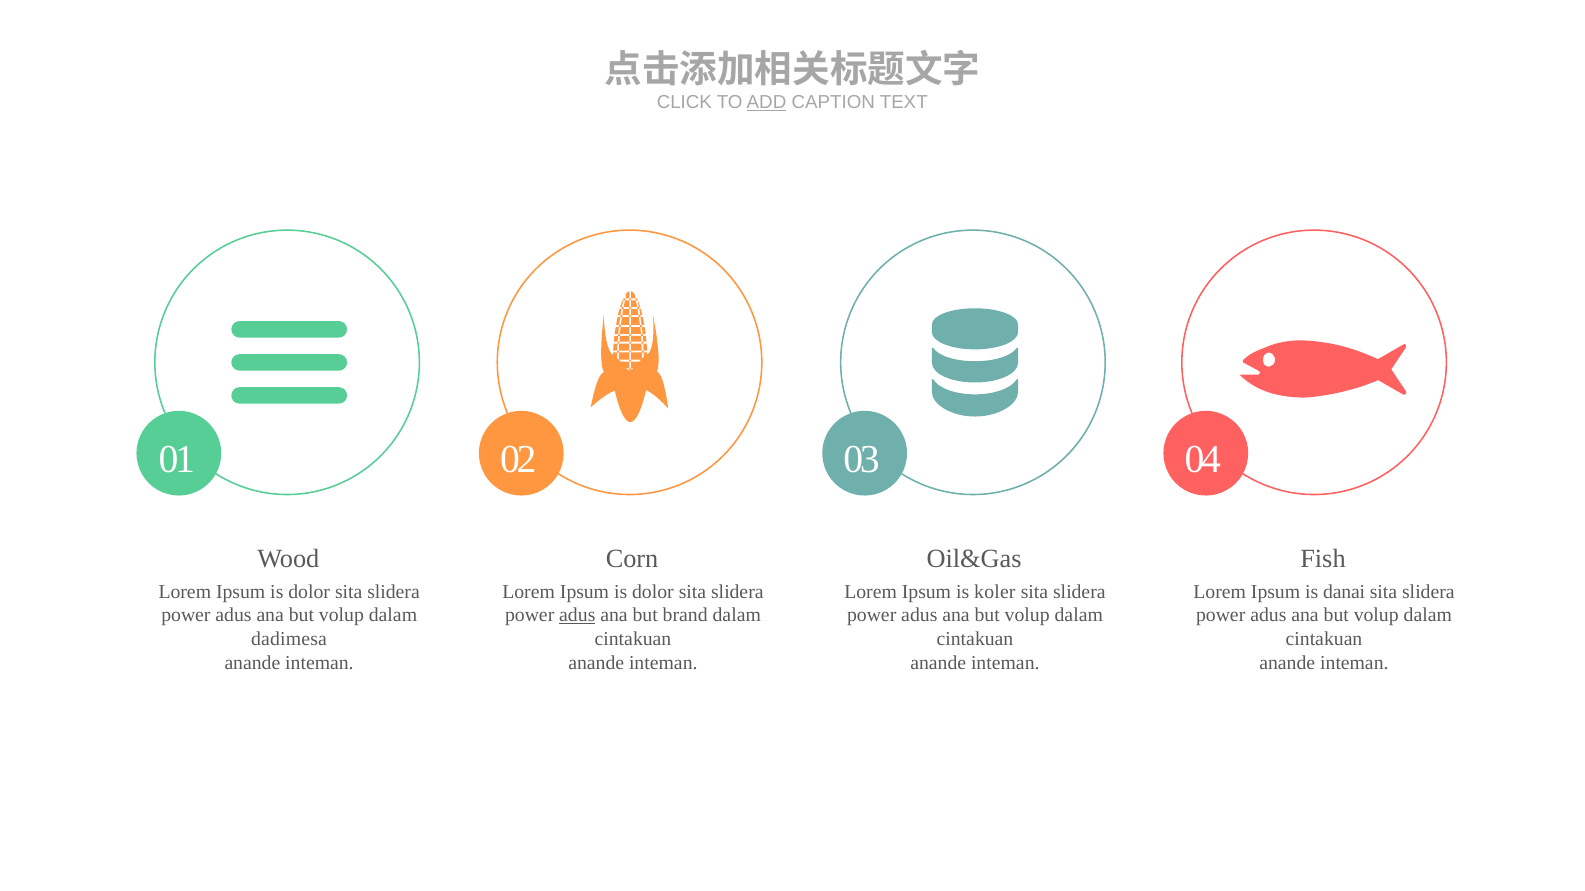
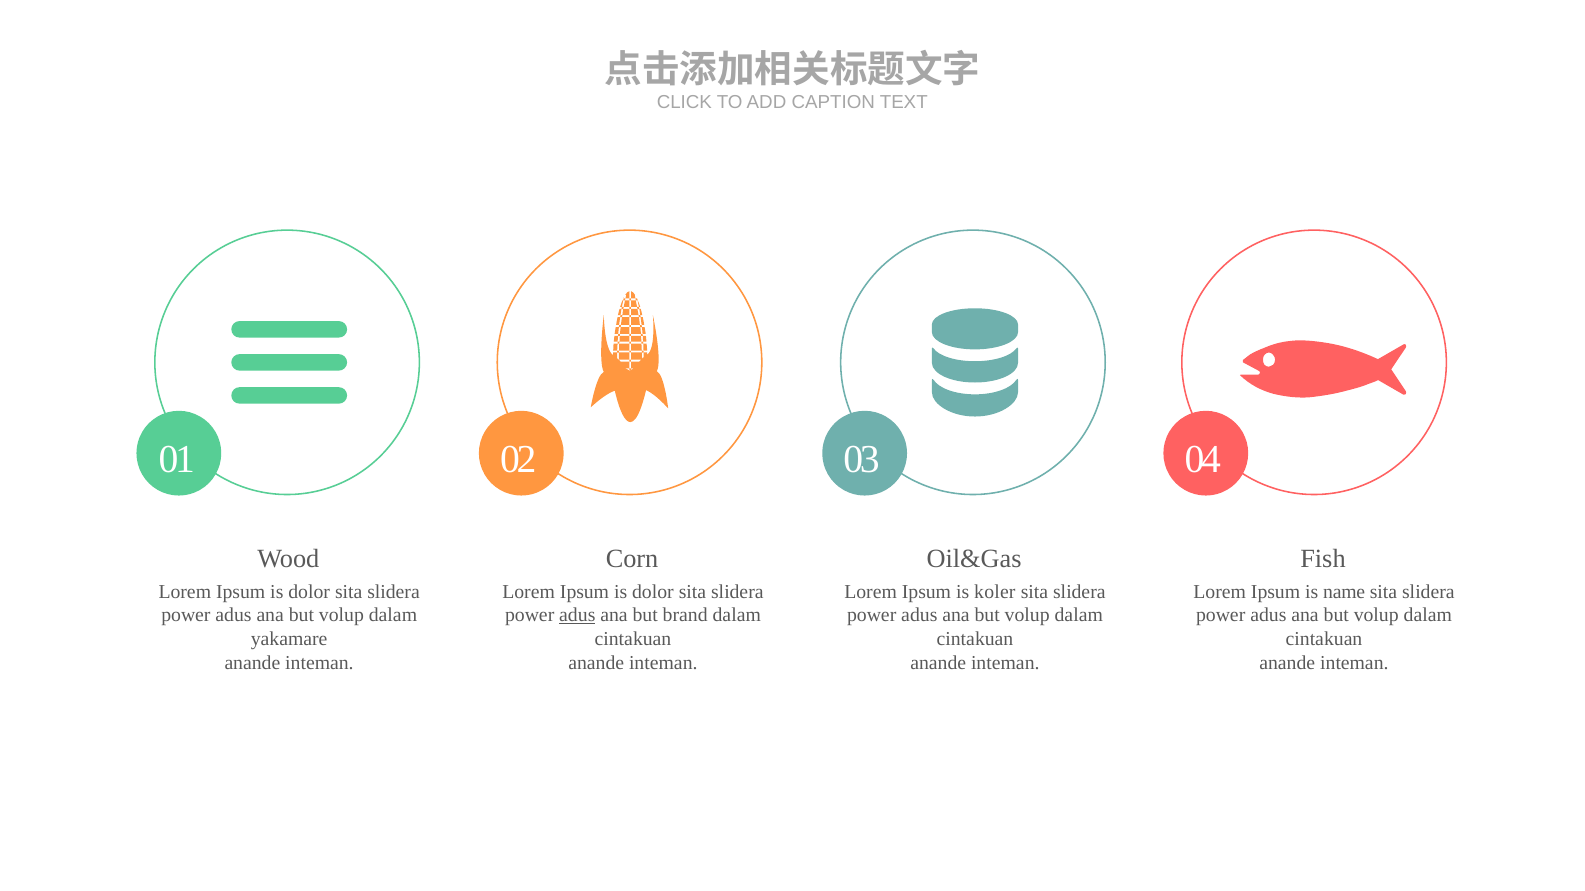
ADD underline: present -> none (767, 102)
danai: danai -> name (1344, 592)
dadimesa: dadimesa -> yakamare (289, 639)
